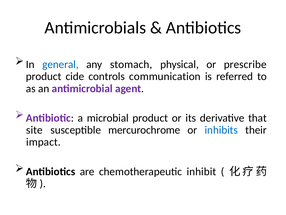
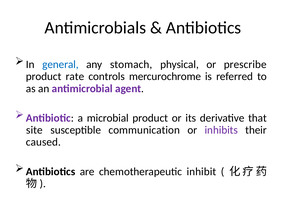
cide: cide -> rate (75, 76)
communication: communication -> mercurochrome (165, 76)
mercurochrome: mercurochrome -> communication (144, 130)
inhibits colour: blue -> purple (221, 130)
impact: impact -> caused (43, 142)
